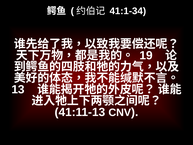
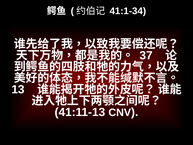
19: 19 -> 37 (146, 55)
